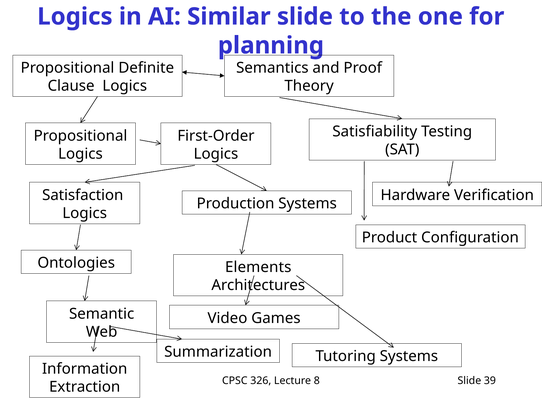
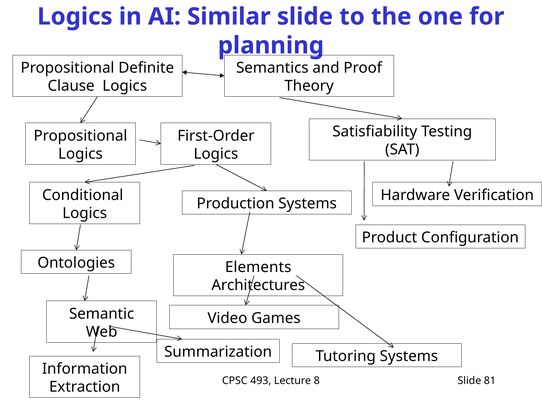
Satisfaction: Satisfaction -> Conditional (83, 195)
326: 326 -> 493 (261, 380)
39: 39 -> 81 (490, 380)
